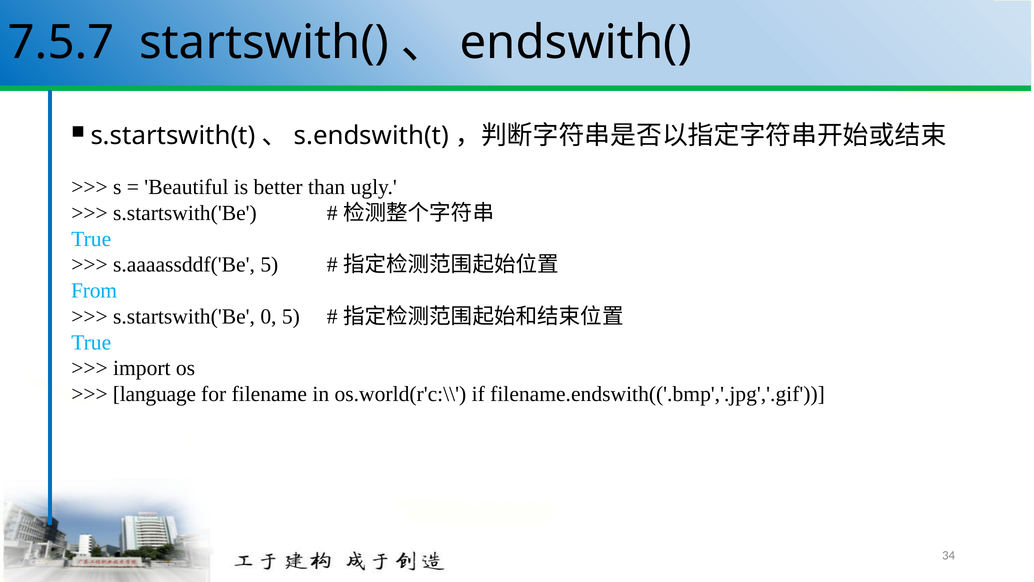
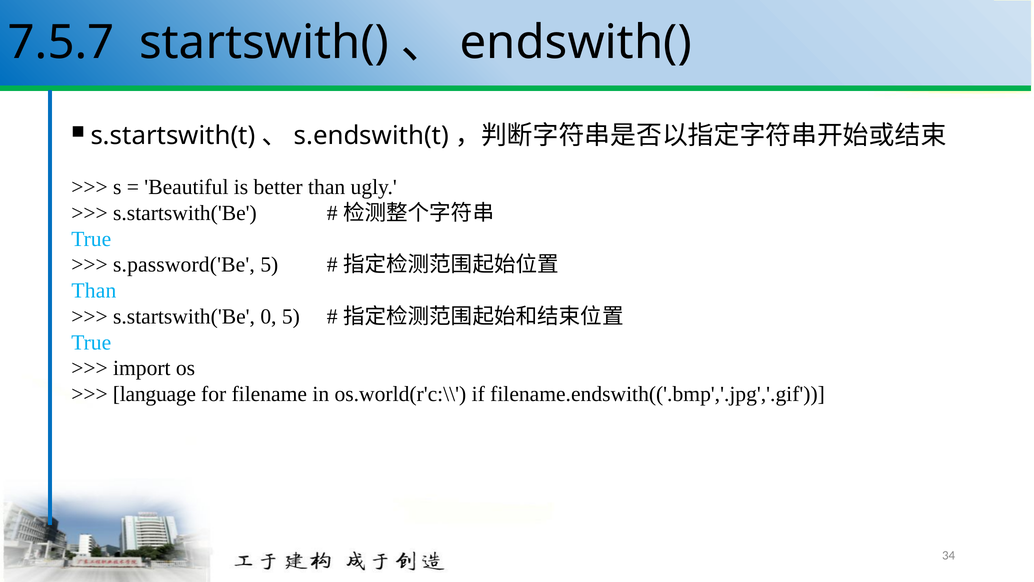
s.aaaassddf('Be: s.aaaassddf('Be -> s.password('Be (184, 265)
From: From -> Than (94, 290)
